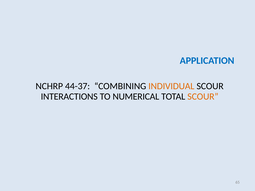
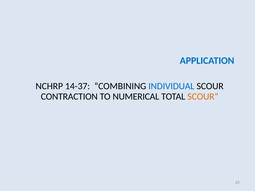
44-37: 44-37 -> 14-37 (78, 86)
INDIVIDUAL colour: orange -> blue (171, 86)
INTERACTIONS: INTERACTIONS -> CONTRACTION (69, 97)
